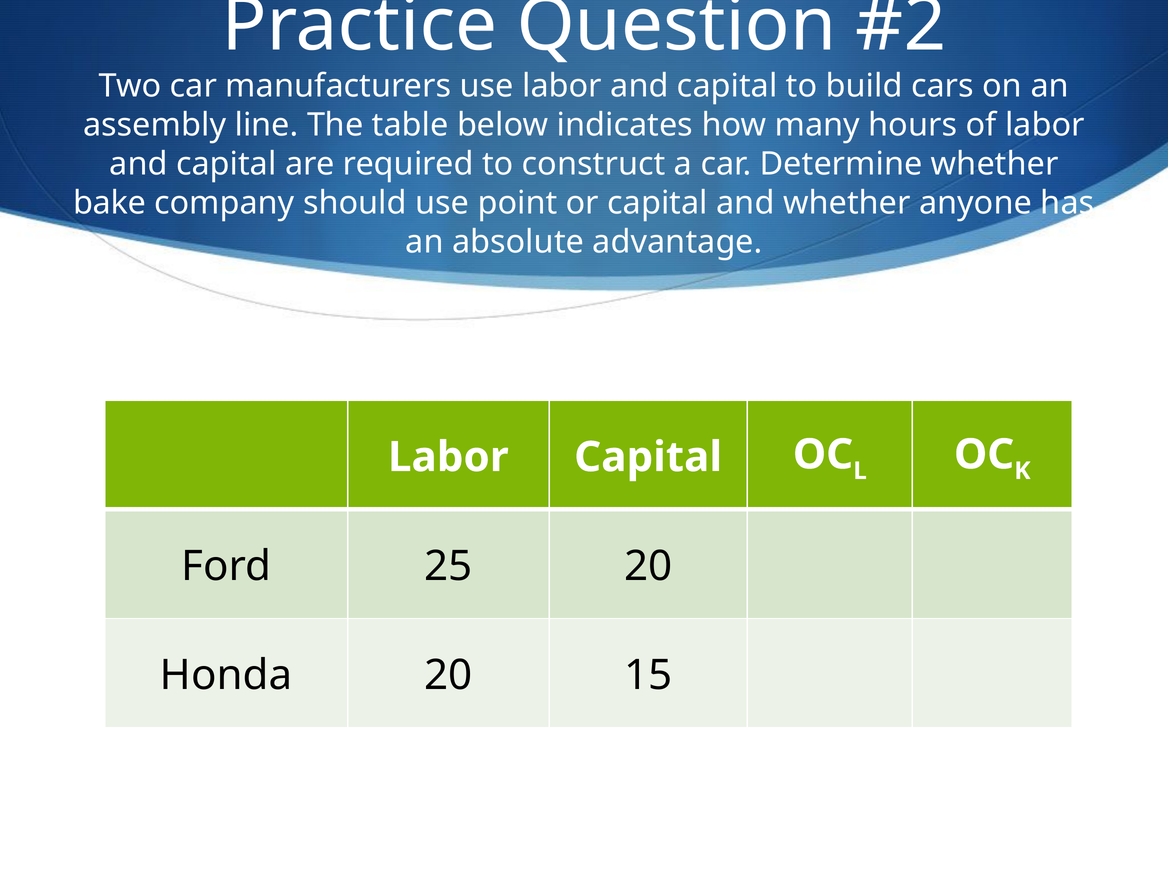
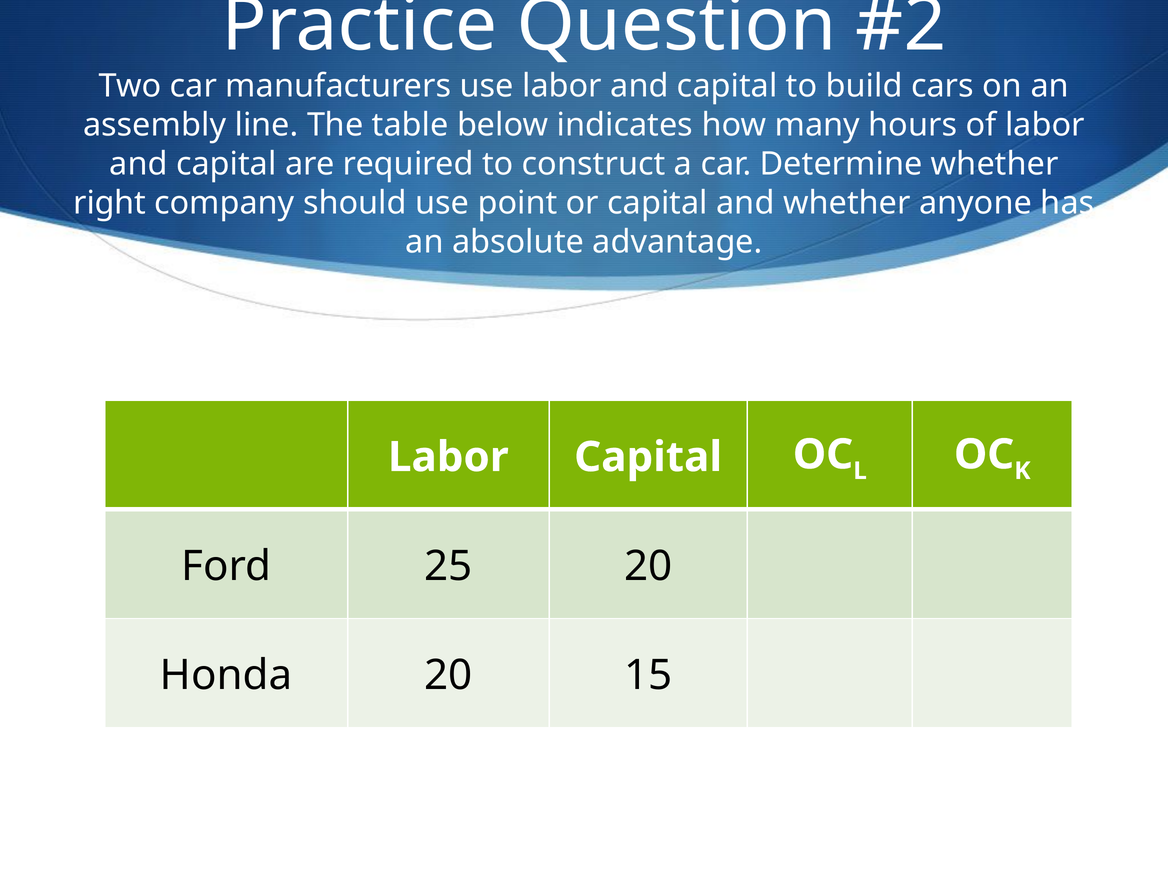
bake: bake -> right (110, 203)
